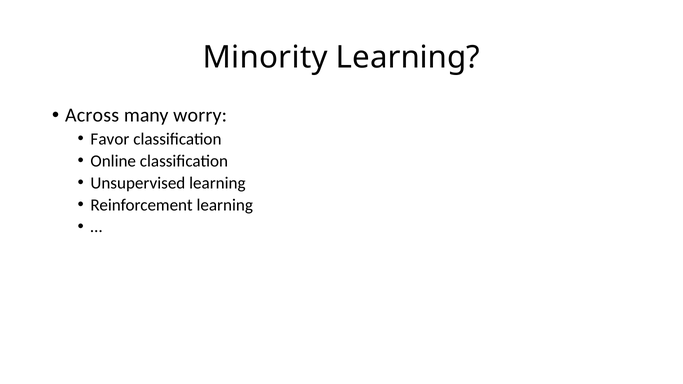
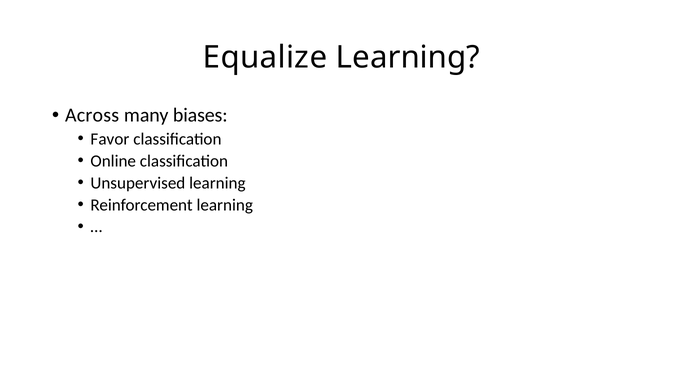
Minority: Minority -> Equalize (265, 57)
worry: worry -> biases (200, 115)
